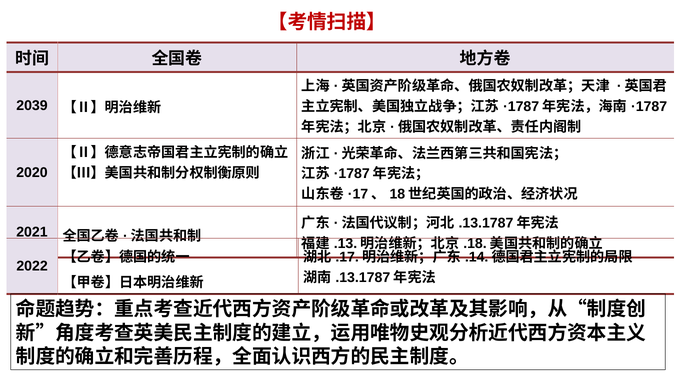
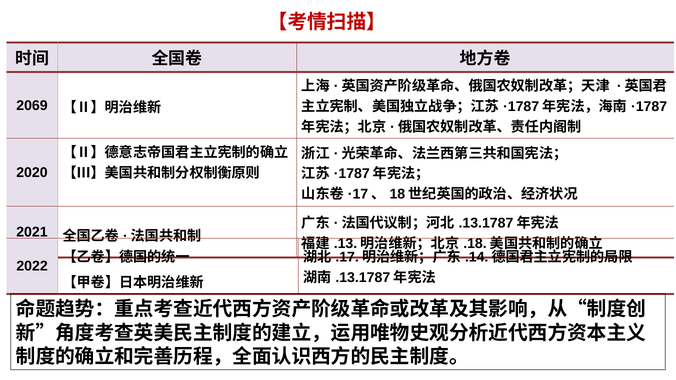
2039: 2039 -> 2069 (32, 105)
